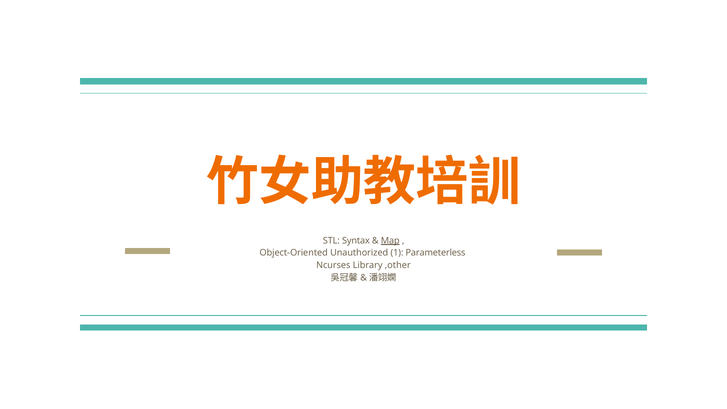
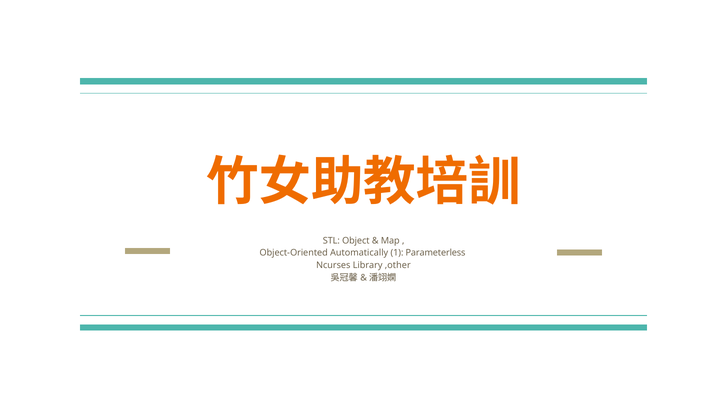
Syntax: Syntax -> Object (356, 241)
Map underline: present -> none (390, 241)
Unauthorized: Unauthorized -> Automatically (359, 253)
